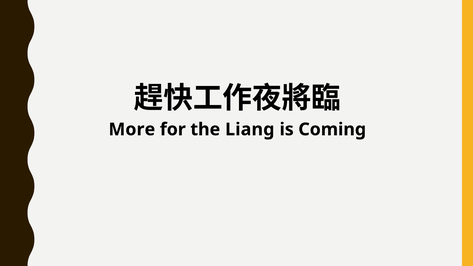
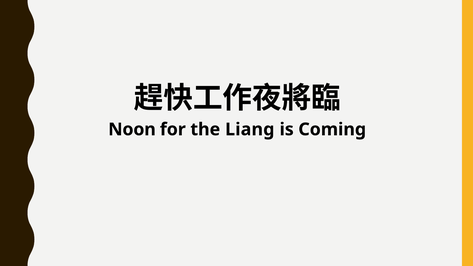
More: More -> Noon (132, 129)
